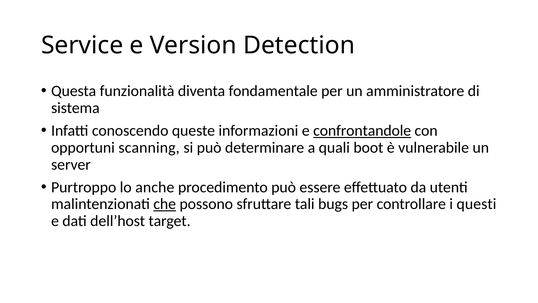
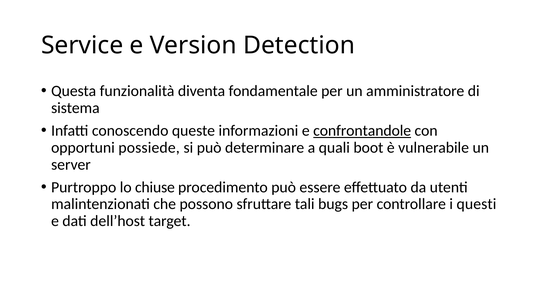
scanning: scanning -> possiede (149, 147)
anche: anche -> chiuse (155, 187)
che underline: present -> none (165, 204)
